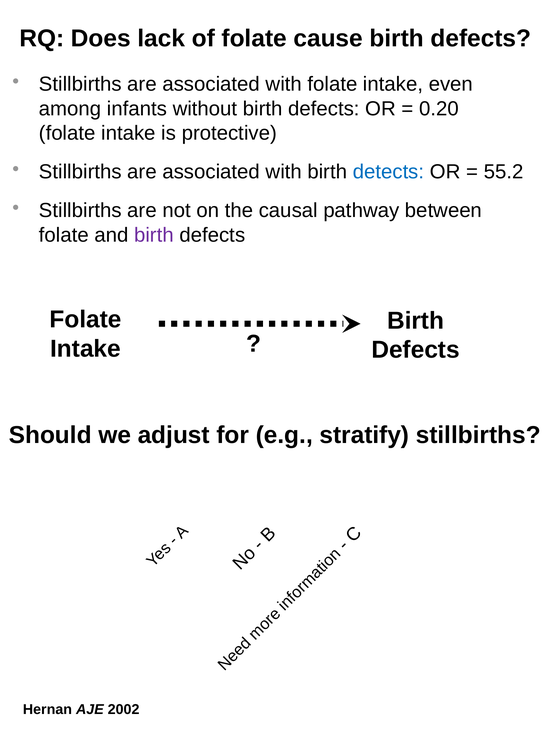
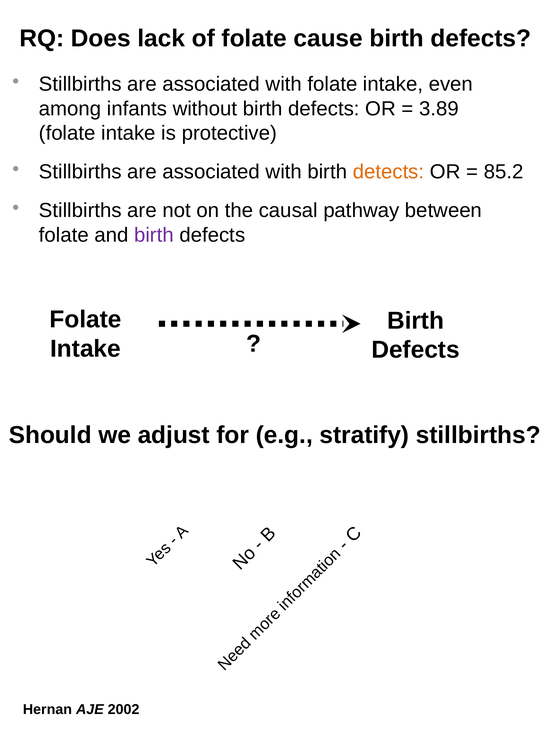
0.20: 0.20 -> 3.89 (439, 109)
detects colour: blue -> orange (389, 172)
55.2: 55.2 -> 85.2 (504, 172)
